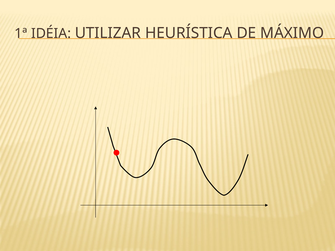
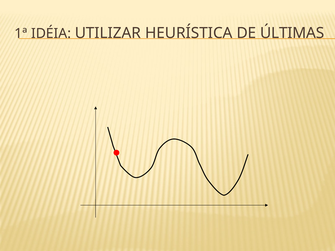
MÁXIMO: MÁXIMO -> ÚLTIMAS (292, 33)
